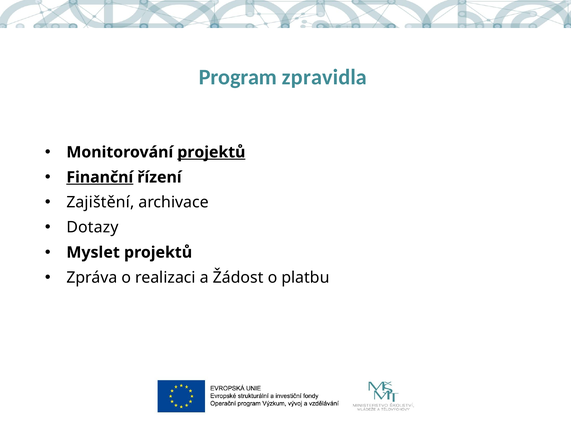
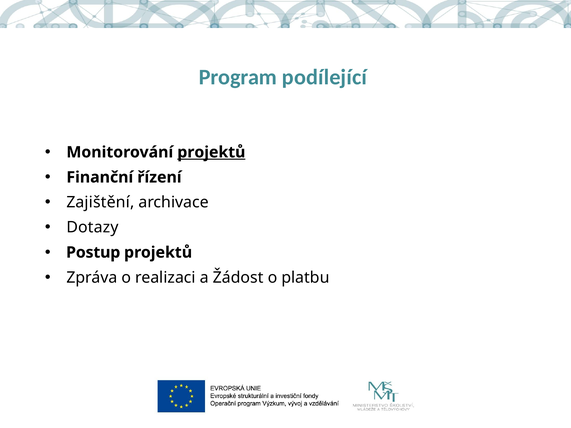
zpravidla: zpravidla -> podílející (324, 77)
Finanční underline: present -> none (100, 177)
Myslet: Myslet -> Postup (93, 253)
